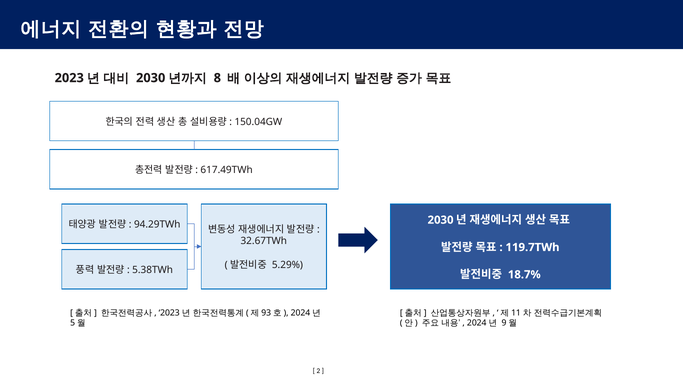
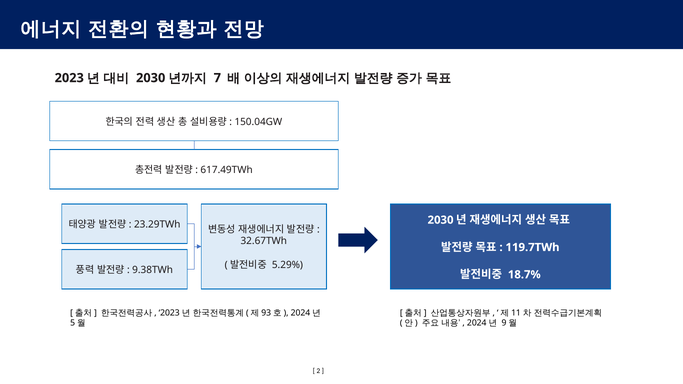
8: 8 -> 7 (217, 78)
94.29TWh: 94.29TWh -> 23.29TWh (157, 224)
5.38TWh: 5.38TWh -> 9.38TWh (153, 270)
